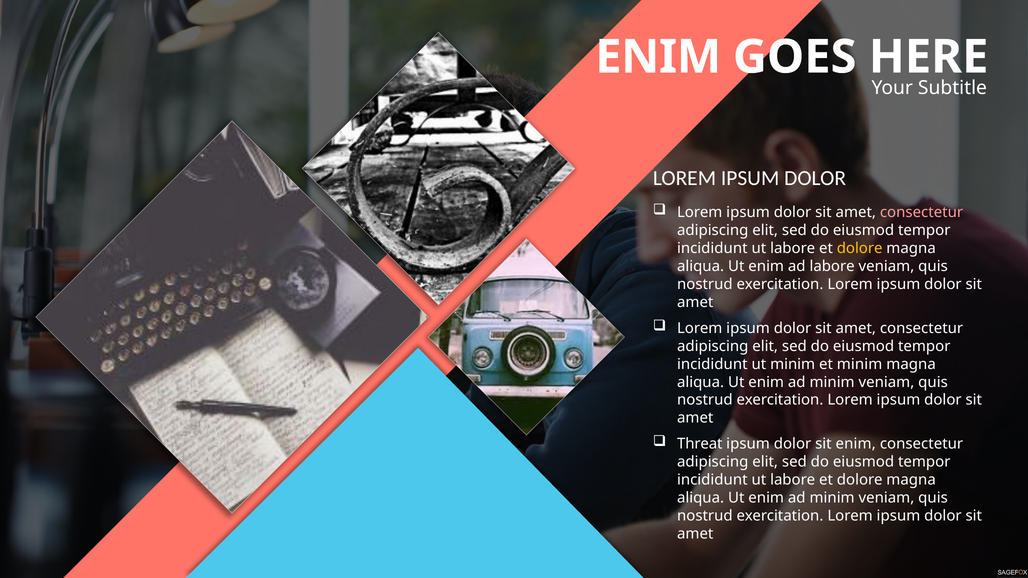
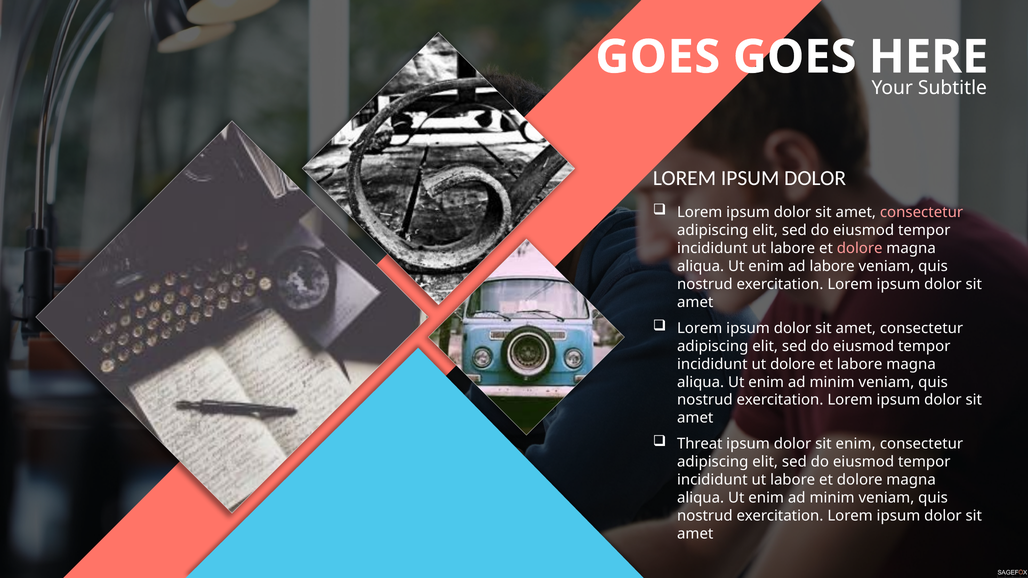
ENIM: ENIM -> GOES (658, 57)
dolore colour: yellow -> pink (860, 249)
ut minim: minim -> dolore (793, 364)
et minim: minim -> labore (860, 364)
